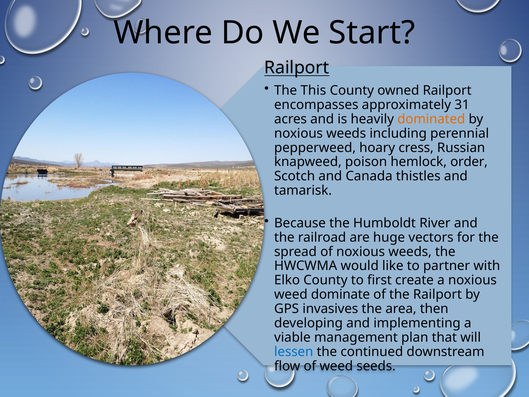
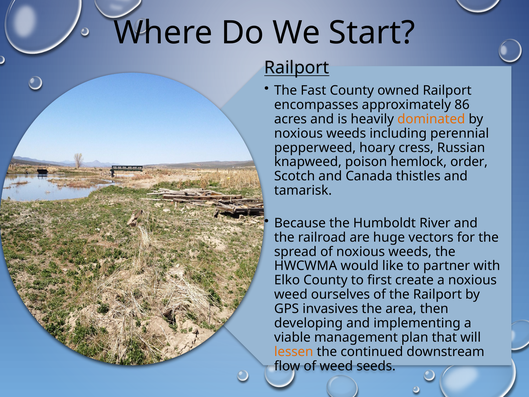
This: This -> Fast (313, 90)
31: 31 -> 86 (462, 105)
dominate: dominate -> ourselves (340, 294)
lessen colour: blue -> orange (294, 352)
